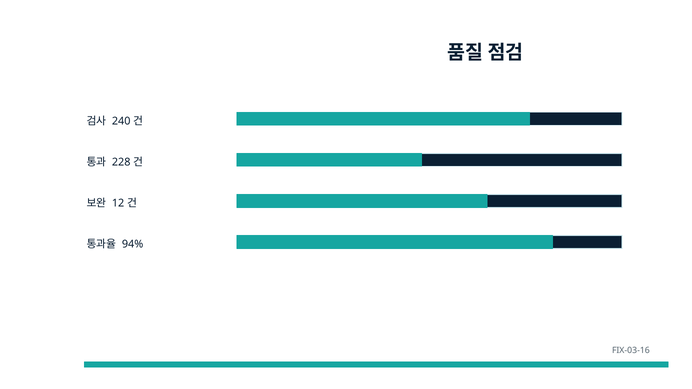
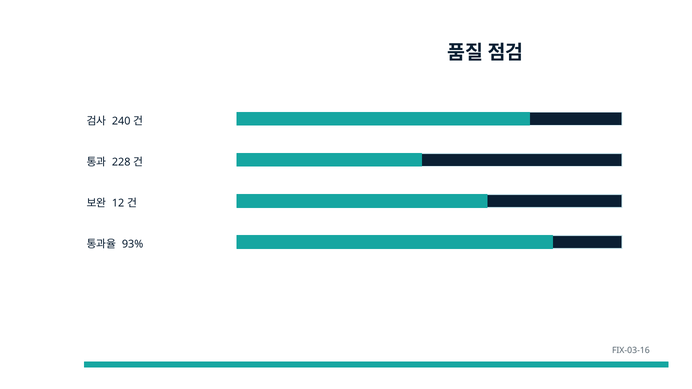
94%: 94% -> 93% (133, 244)
